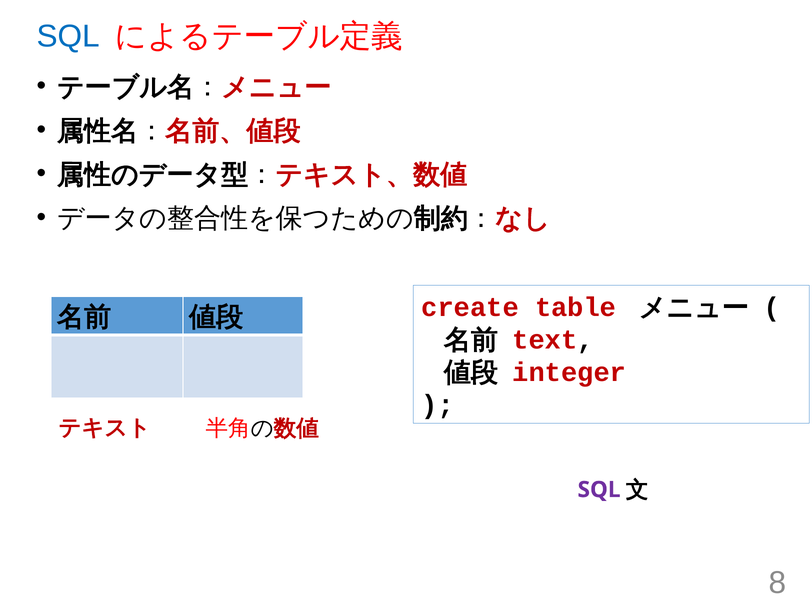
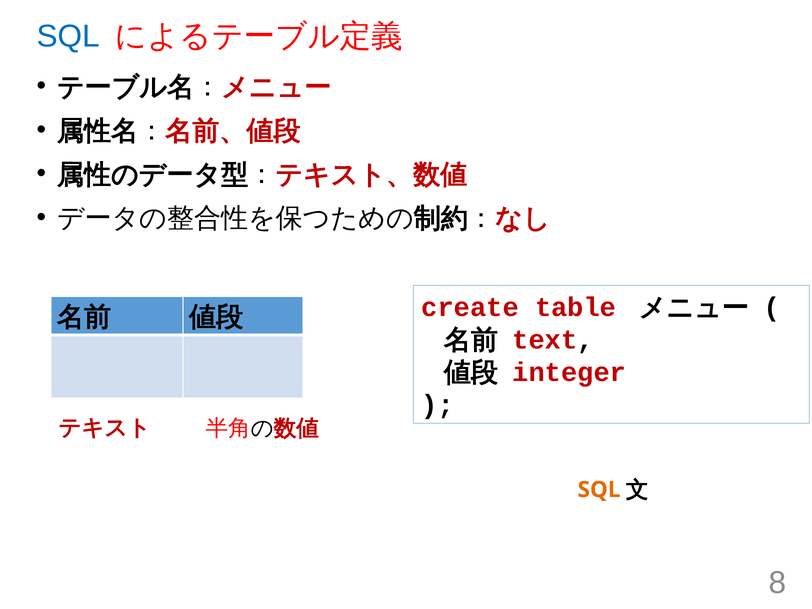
SQL colour: purple -> orange (599, 490)
